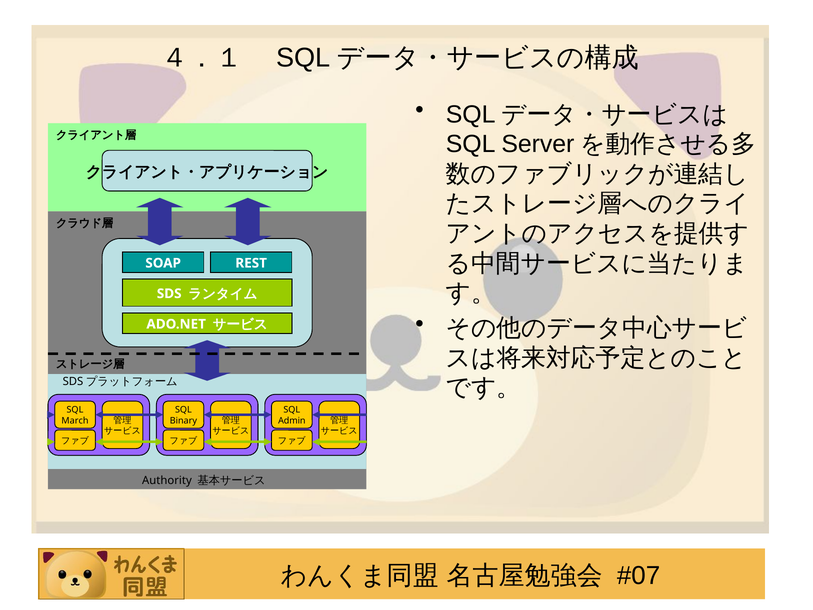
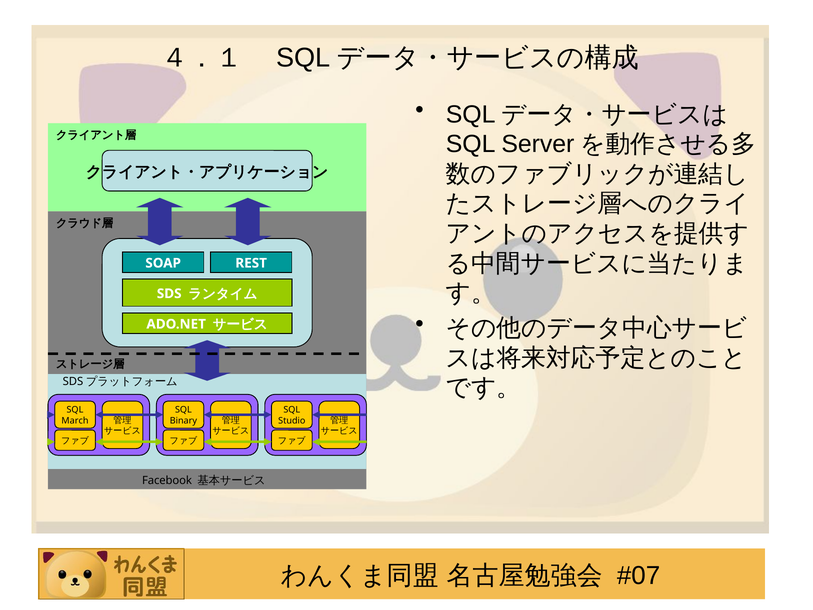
Admin: Admin -> Studio (292, 421)
Authority: Authority -> Facebook (167, 480)
